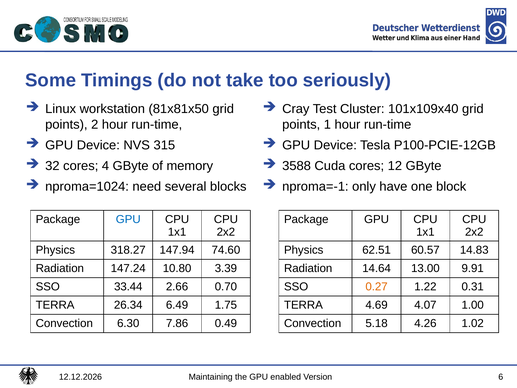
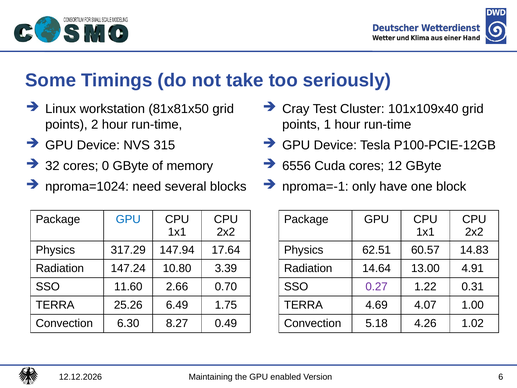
4: 4 -> 0 (105, 166)
3588: 3588 -> 6556 (297, 166)
318.27: 318.27 -> 317.29 (128, 250)
74.60: 74.60 -> 17.64 (226, 250)
9.91: 9.91 -> 4.91 (473, 268)
33.44: 33.44 -> 11.60 (128, 287)
0.27 colour: orange -> purple (377, 287)
26.34: 26.34 -> 25.26 (128, 305)
7.86: 7.86 -> 8.27 (177, 323)
